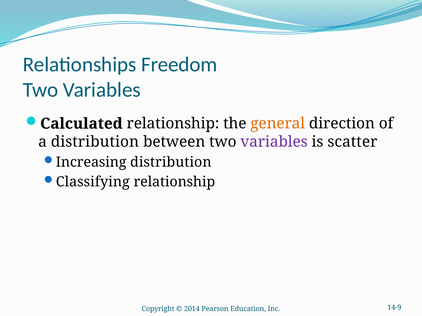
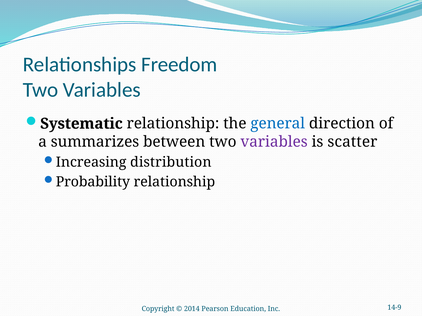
Calculated: Calculated -> Systematic (81, 124)
general colour: orange -> blue (278, 124)
a distribution: distribution -> summarizes (95, 142)
Classifying: Classifying -> Probability (93, 182)
